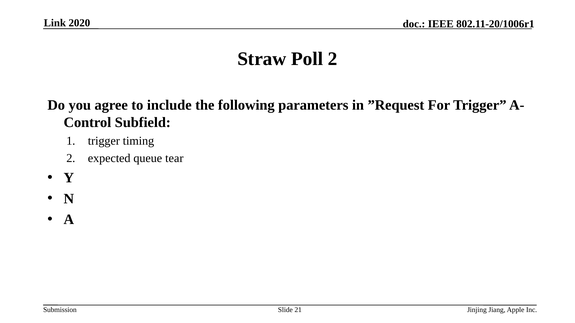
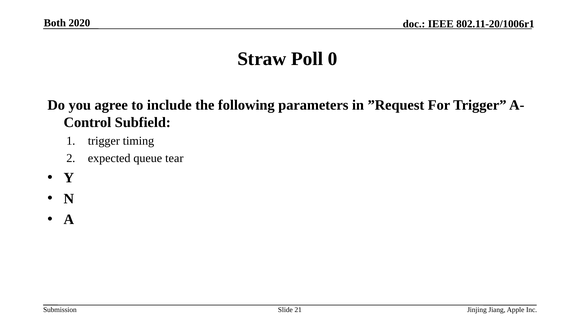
Link: Link -> Both (55, 23)
Poll 2: 2 -> 0 (333, 59)
